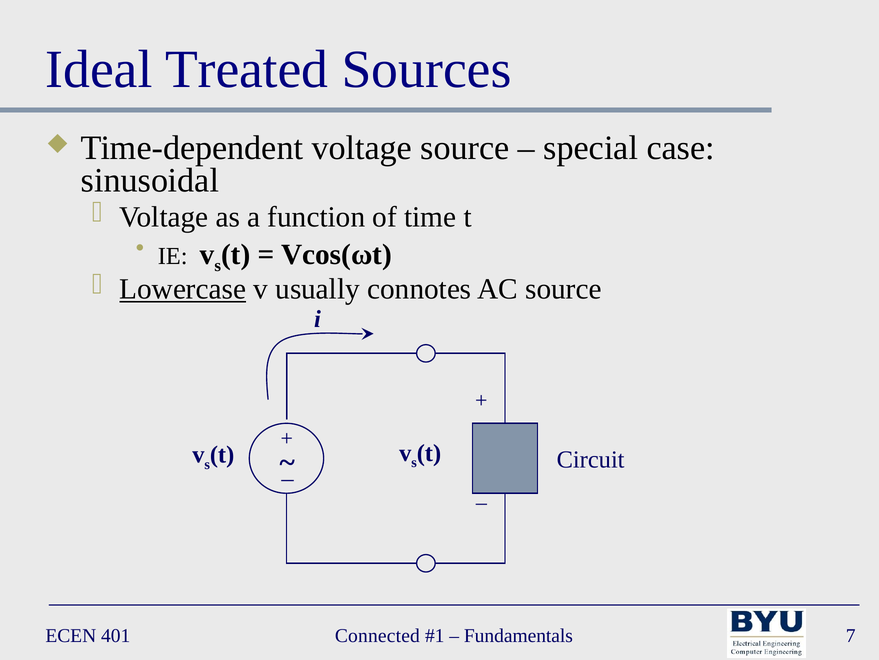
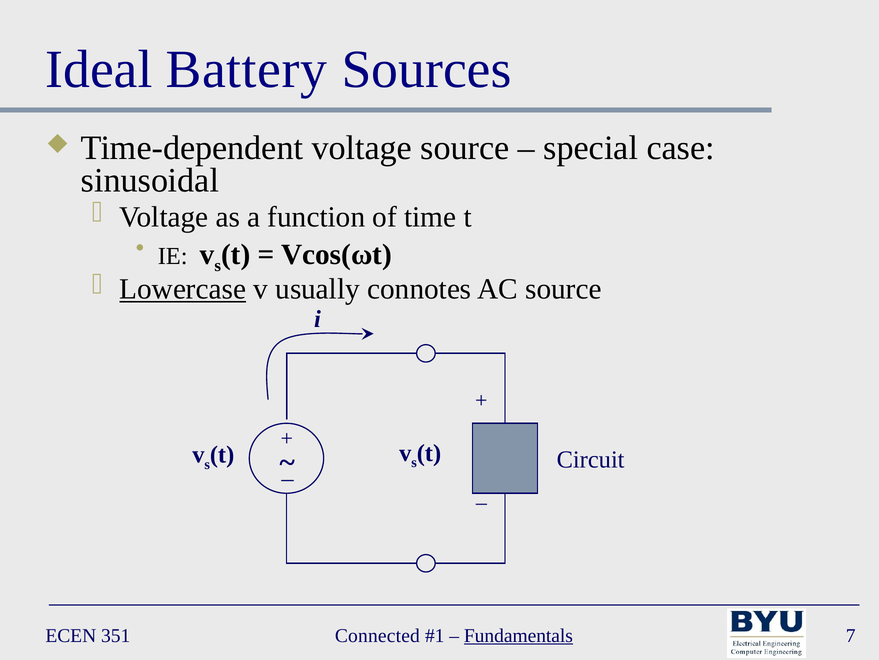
Treated: Treated -> Battery (246, 70)
401: 401 -> 351 (116, 635)
Fundamentals underline: none -> present (518, 635)
